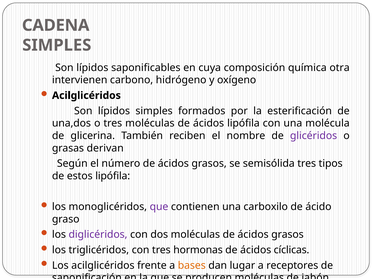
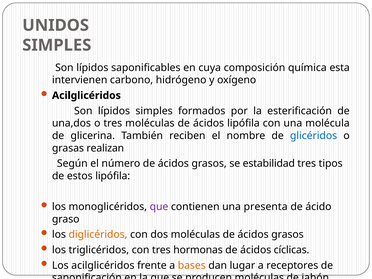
CADENA: CADENA -> UNIDOS (56, 25)
otra: otra -> esta (340, 68)
glicéridos colour: purple -> blue (314, 136)
derivan: derivan -> realizan (105, 148)
semisólida: semisólida -> estabilidad (269, 164)
carboxilo: carboxilo -> presenta (266, 207)
diglicéridos colour: purple -> orange (98, 235)
